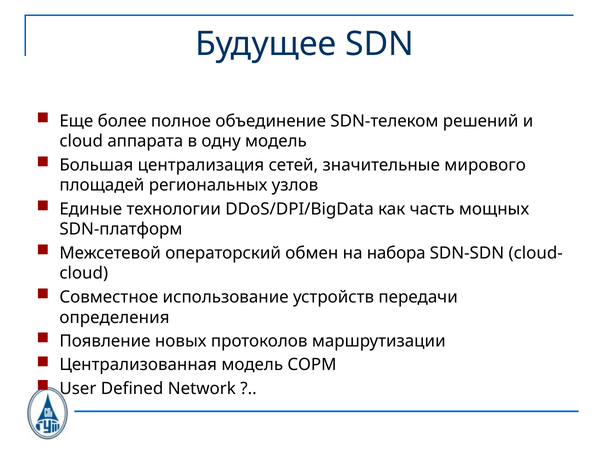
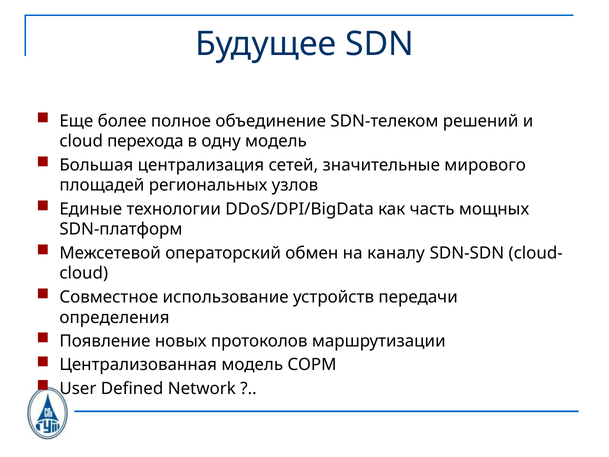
аппарата: аппарата -> перехода (145, 141)
набора: набора -> каналу (396, 253)
